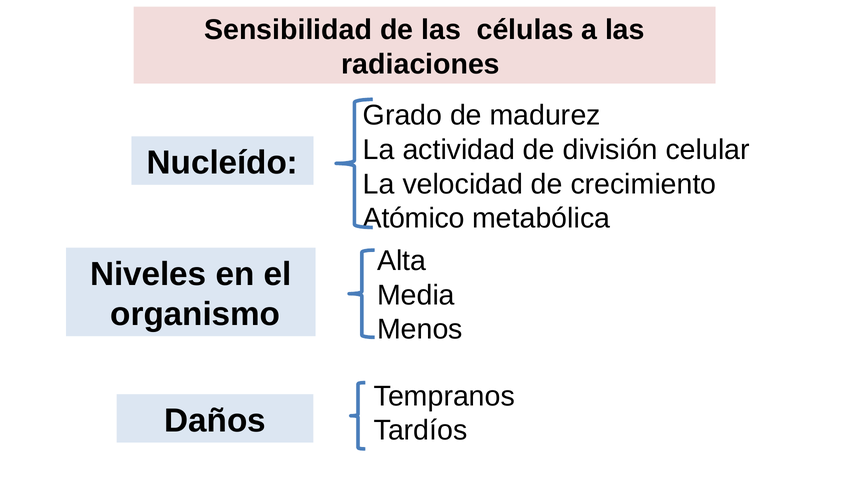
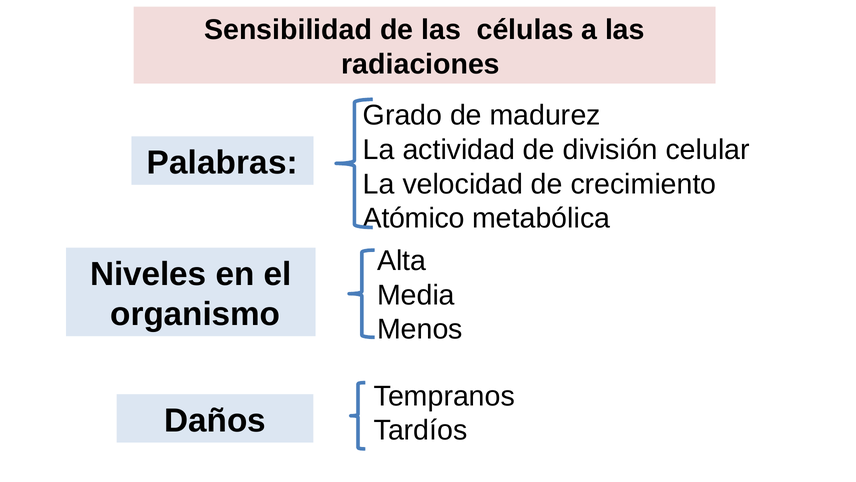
Nucleído: Nucleído -> Palabras (222, 163)
